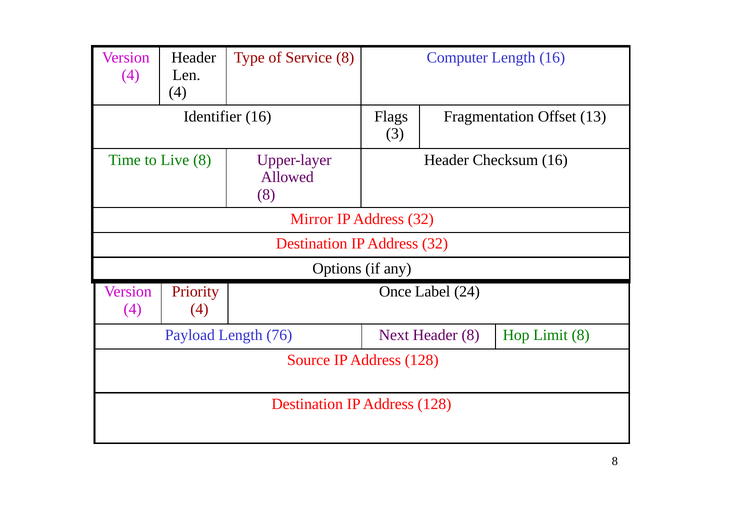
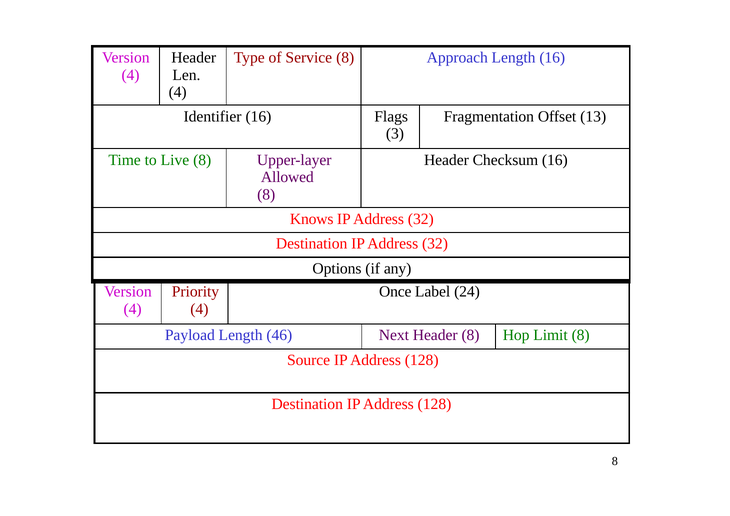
Computer: Computer -> Approach (457, 58)
Mirror: Mirror -> Knows (312, 219)
76: 76 -> 46 (279, 335)
